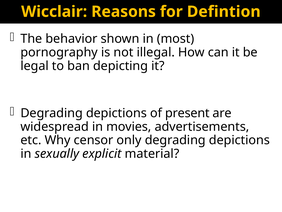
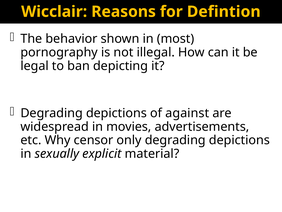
present: present -> against (187, 113)
